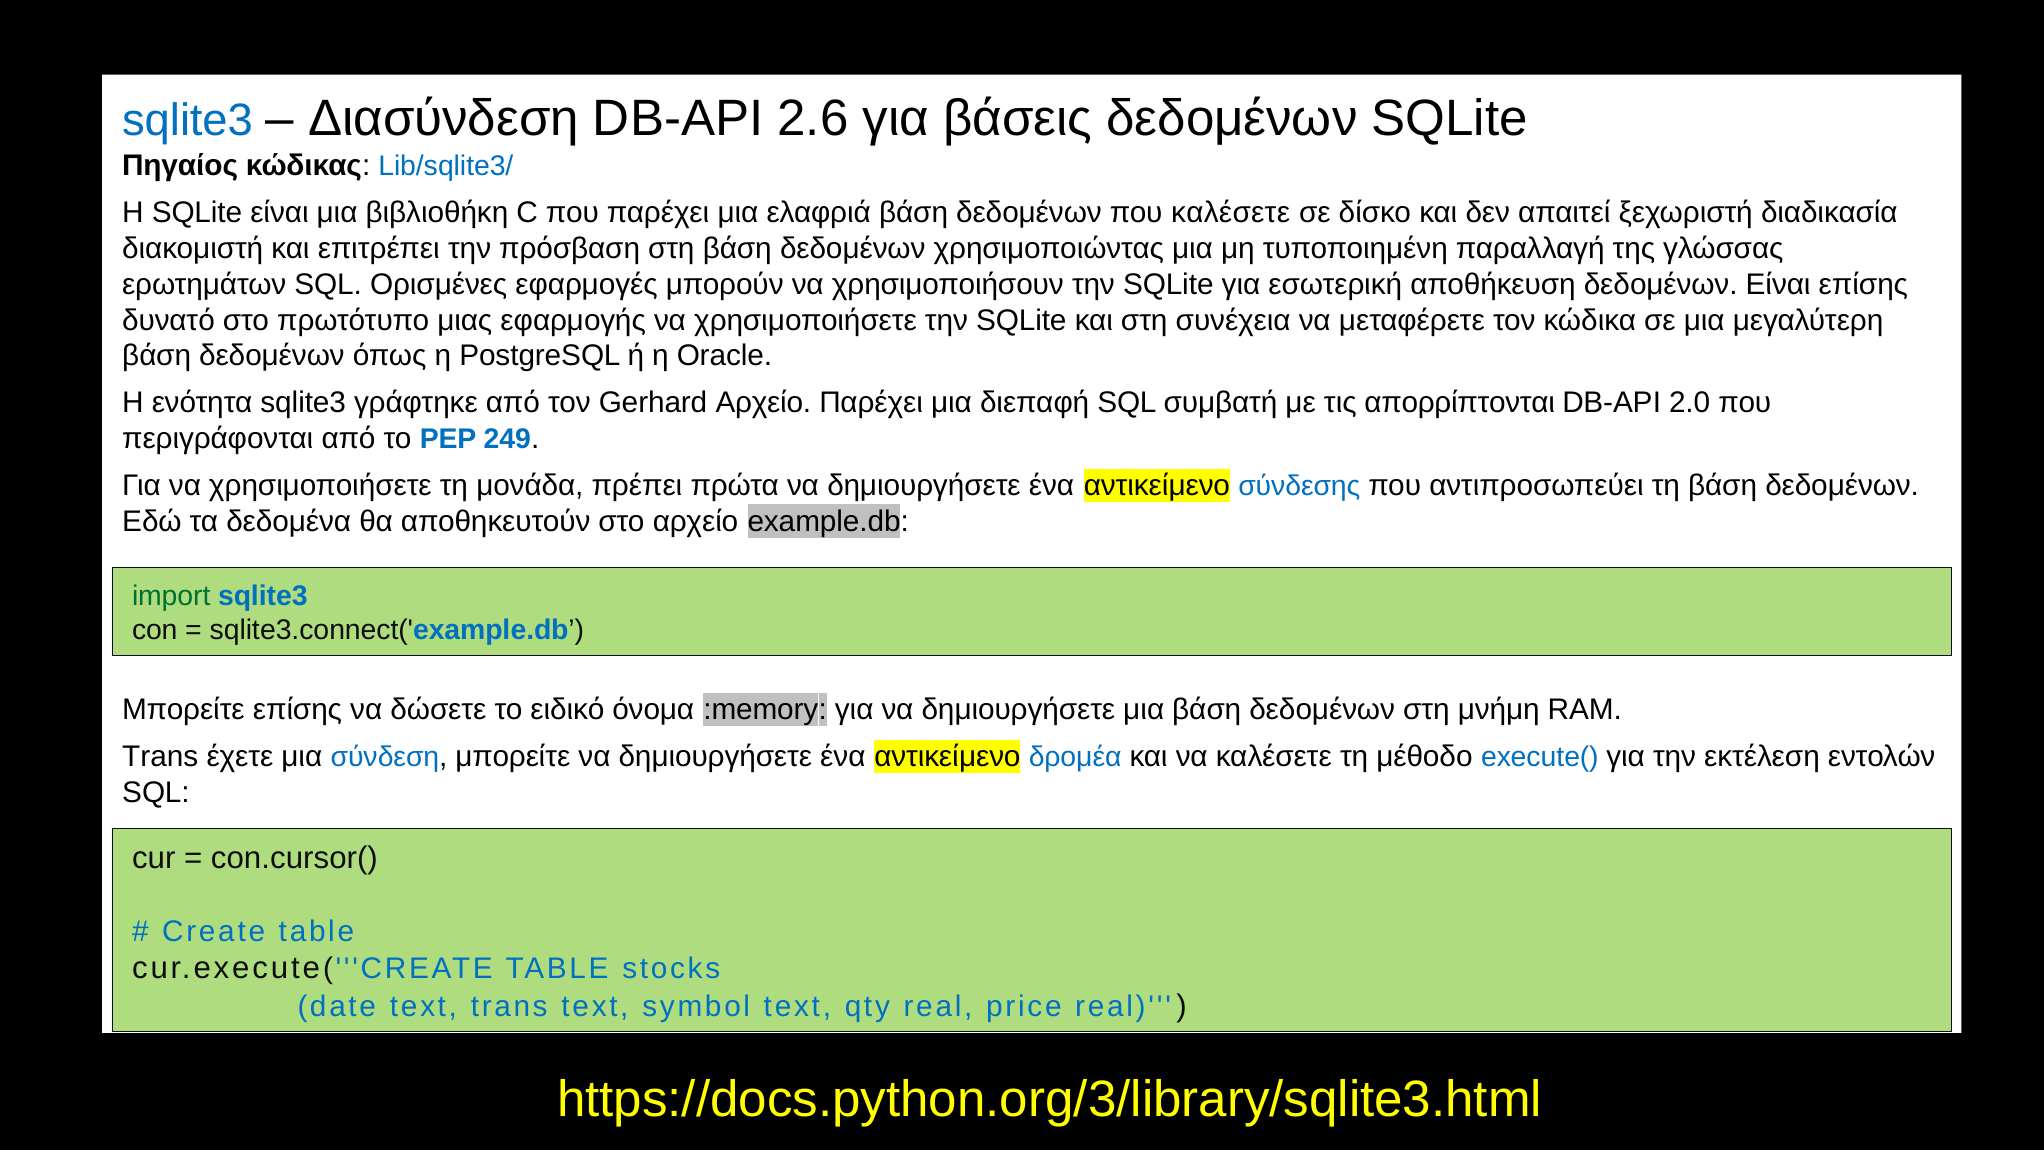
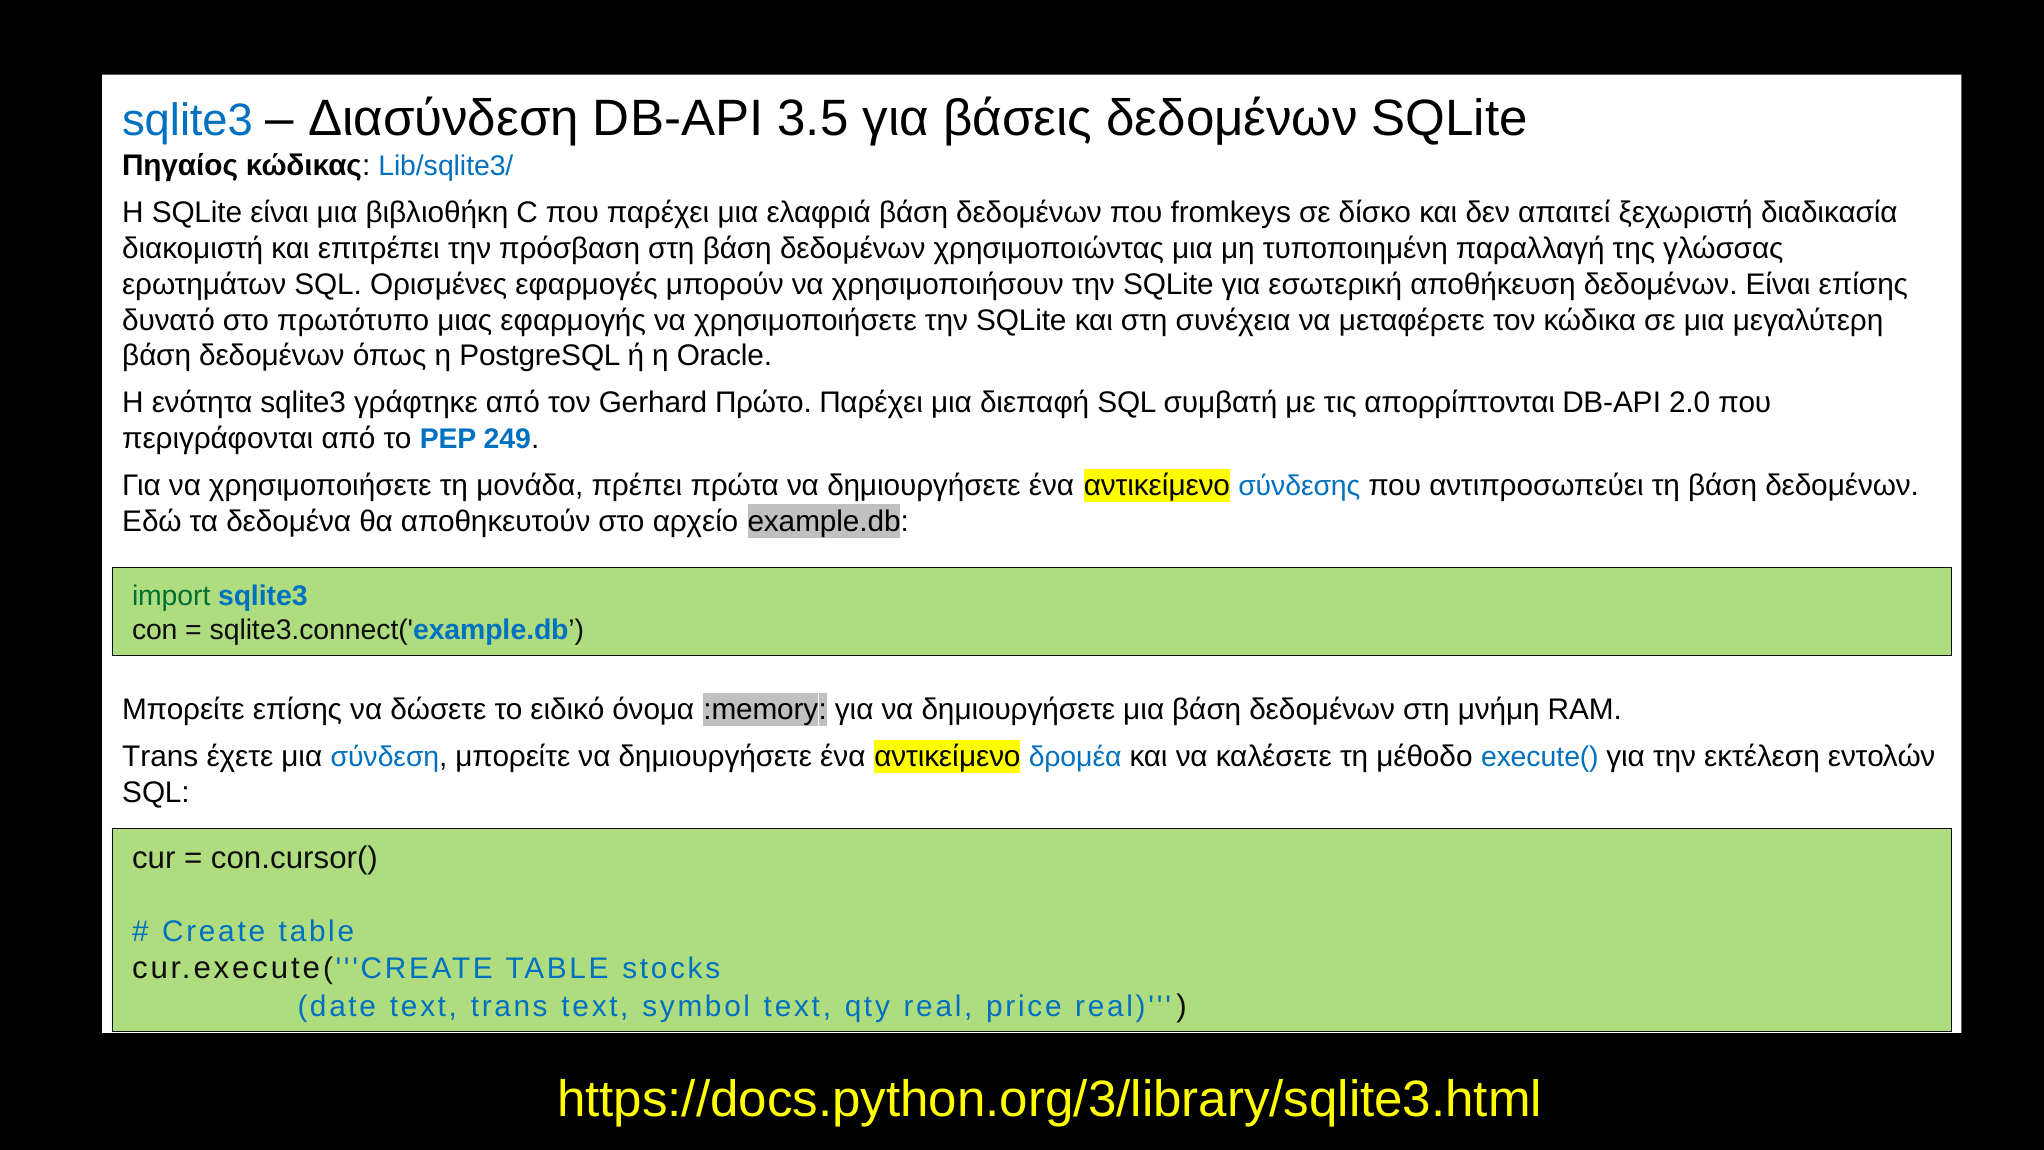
2.6: 2.6 -> 3.5 (813, 119)
που καλέσετε: καλέσετε -> fromkeys (1231, 213)
Gerhard Αρχείο: Αρχείο -> Πρώτο (763, 403)
